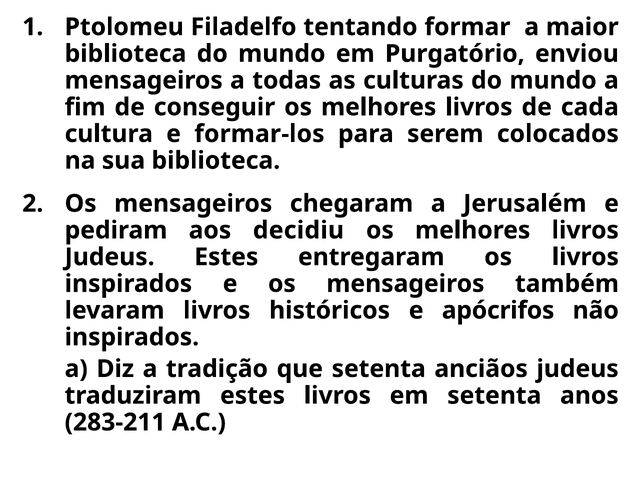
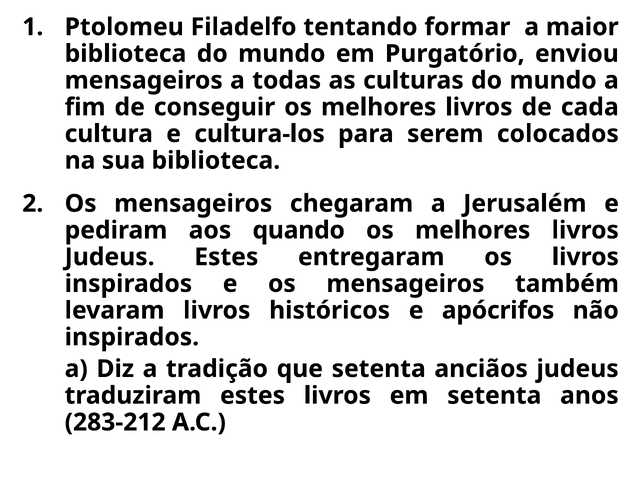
formar-los: formar-los -> cultura-los (260, 134)
decidiu: decidiu -> quando (299, 230)
283-211: 283-211 -> 283-212 (115, 422)
